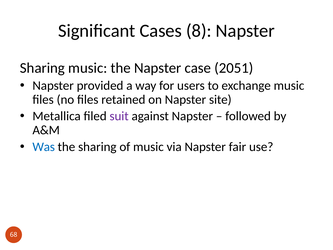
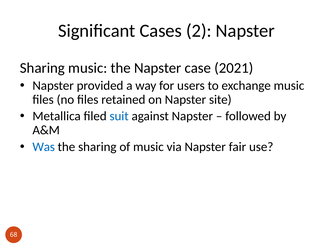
8: 8 -> 2 (199, 31)
2051: 2051 -> 2021 (234, 68)
suit colour: purple -> blue (119, 116)
